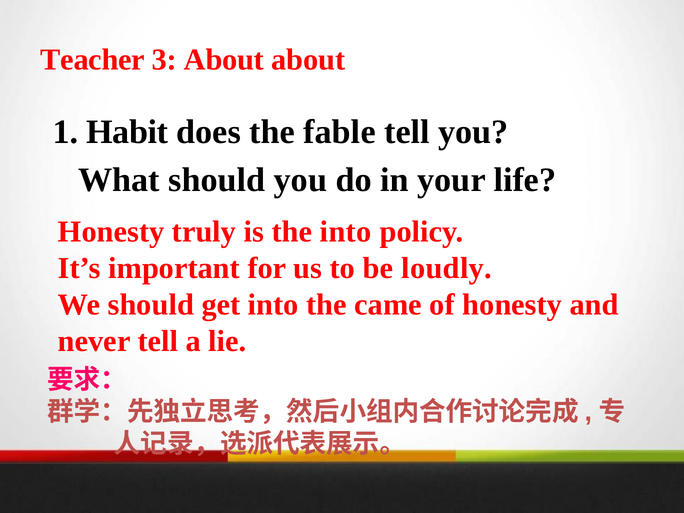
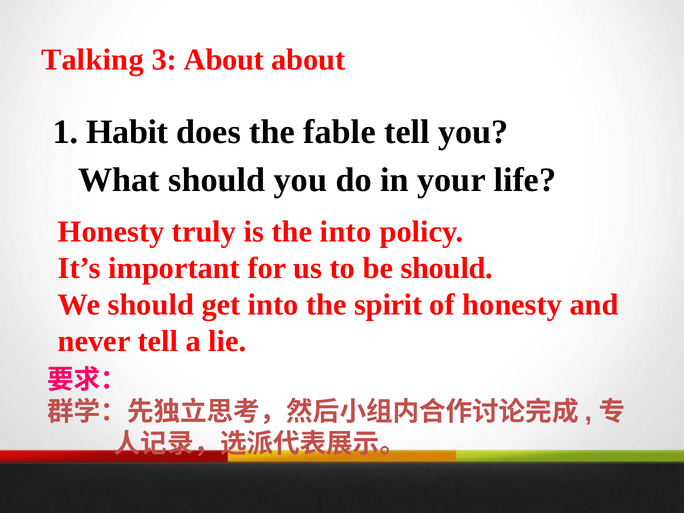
Teacher: Teacher -> Talking (92, 60)
be loudly: loudly -> should (447, 268)
came: came -> spirit (388, 305)
